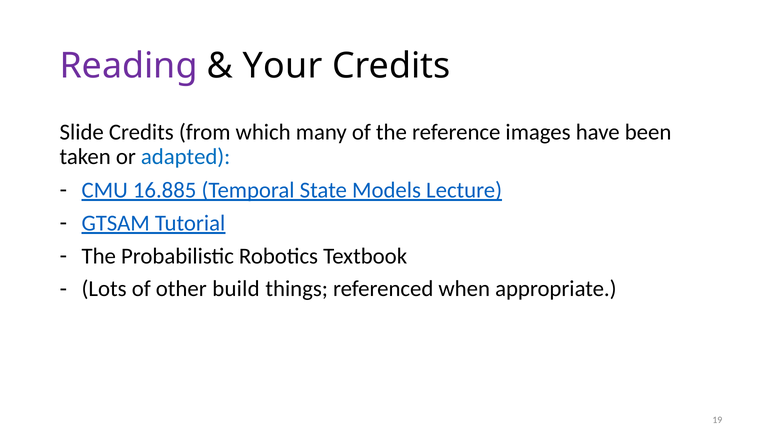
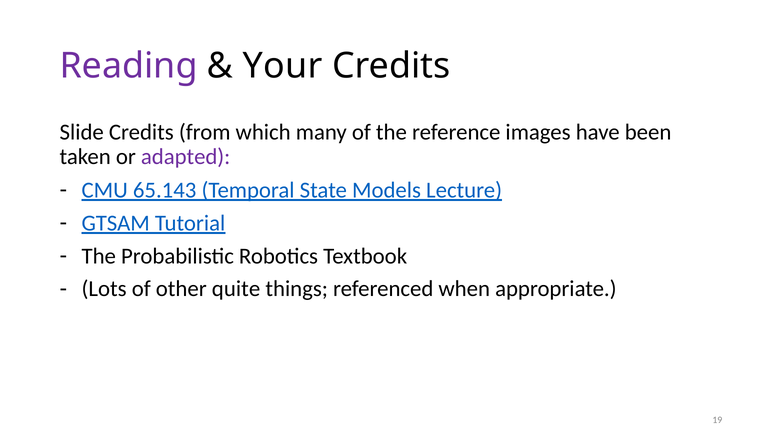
adapted colour: blue -> purple (186, 157)
16.885: 16.885 -> 65.143 (165, 190)
build: build -> quite (236, 289)
